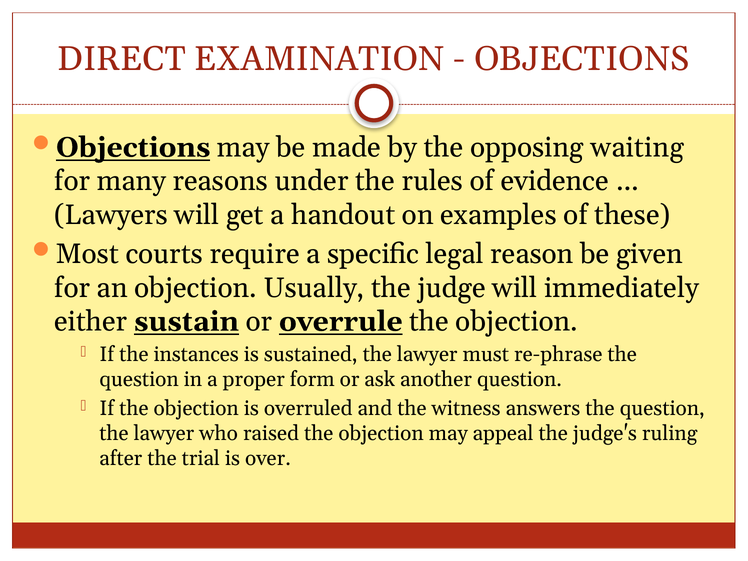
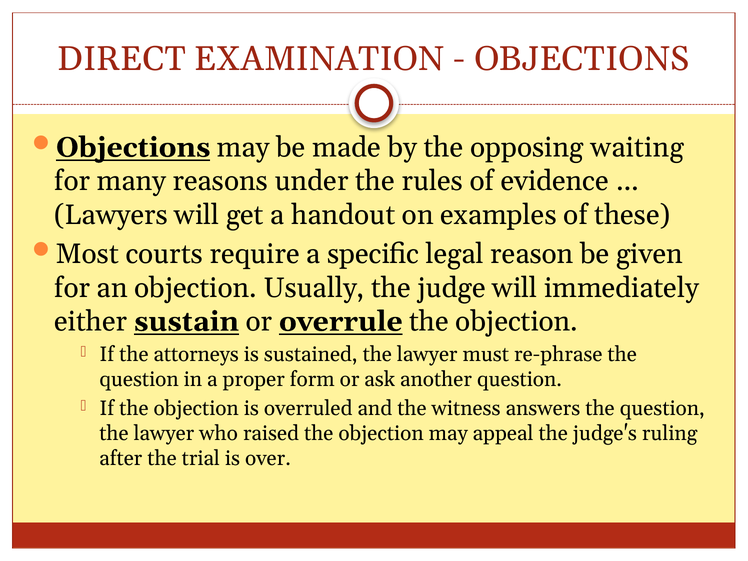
instances: instances -> attorneys (196, 354)
